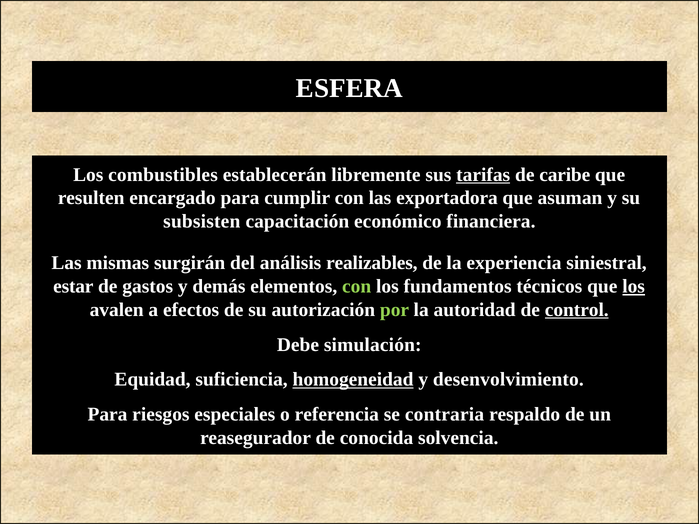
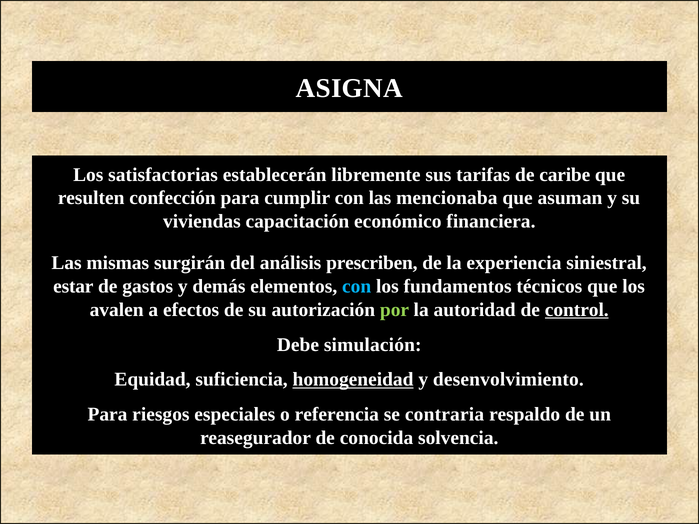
ESFERA: ESFERA -> ASIGNA (349, 88)
combustibles: combustibles -> satisfactorias (163, 175)
tarifas underline: present -> none (483, 175)
encargado: encargado -> confección (173, 198)
exportadora: exportadora -> mencionaba (447, 198)
subsisten: subsisten -> viviendas (202, 221)
realizables: realizables -> prescriben (372, 263)
con colour: light green -> light blue (357, 287)
los underline: present -> none (634, 287)
